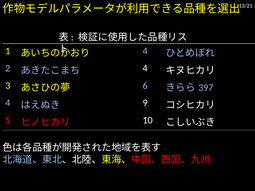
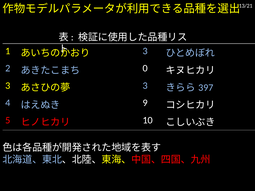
4: 4 -> 3 (145, 51)
4: 4 -> 0 (145, 68)
6: 6 -> 3 (145, 86)
